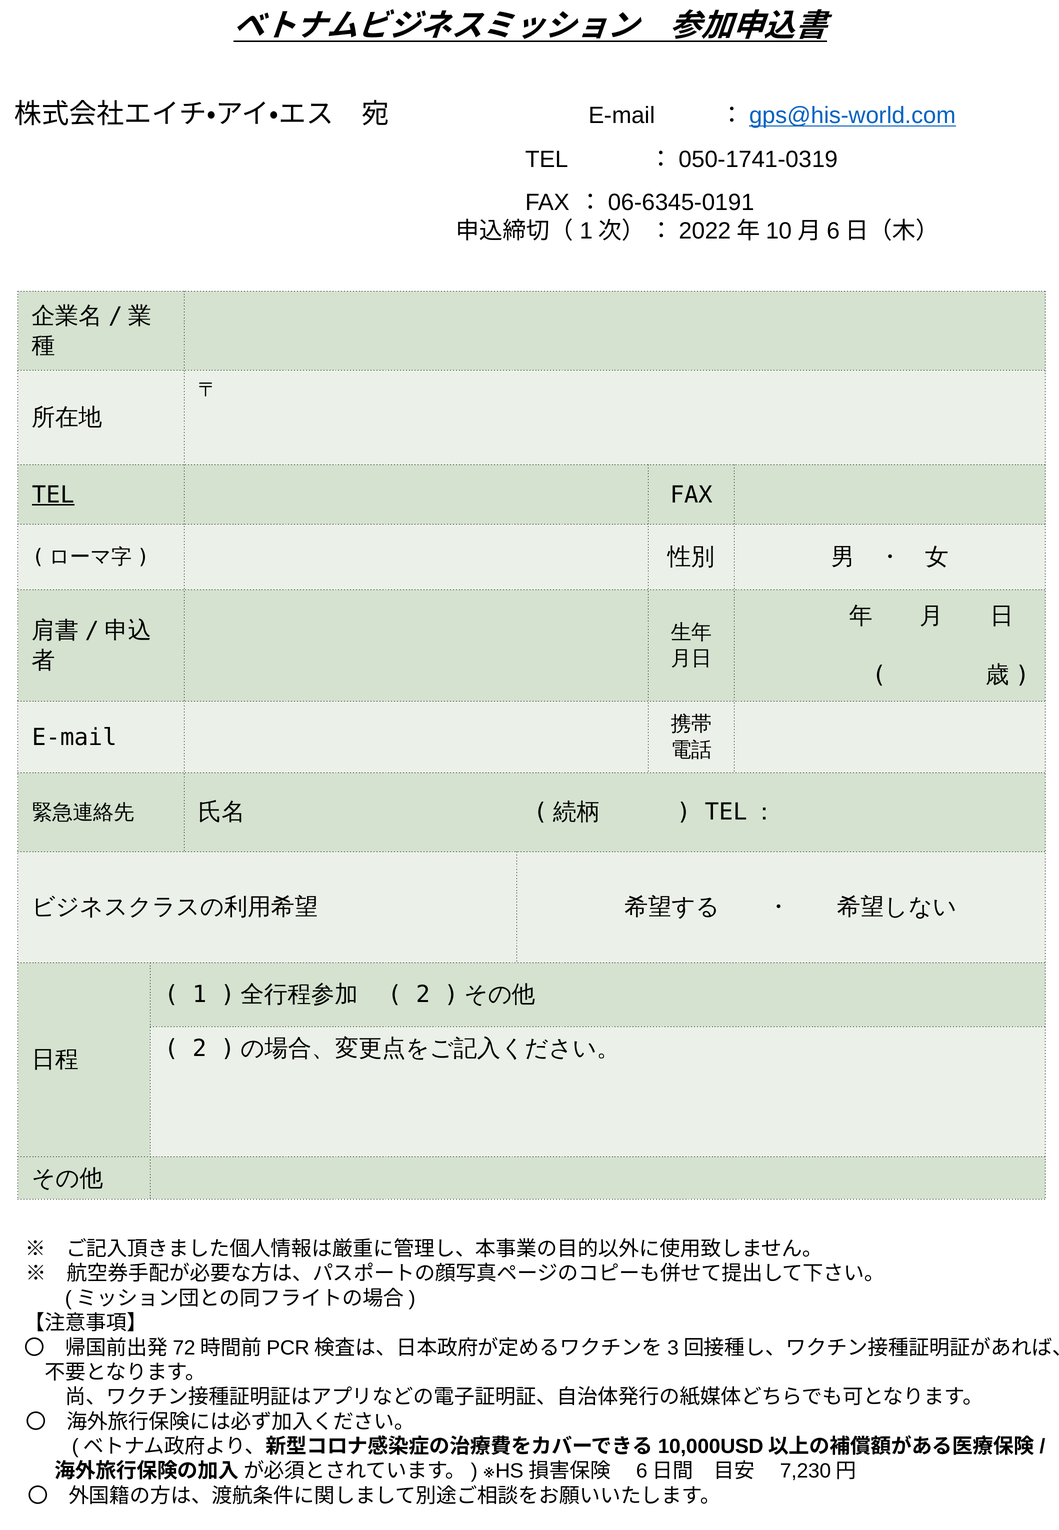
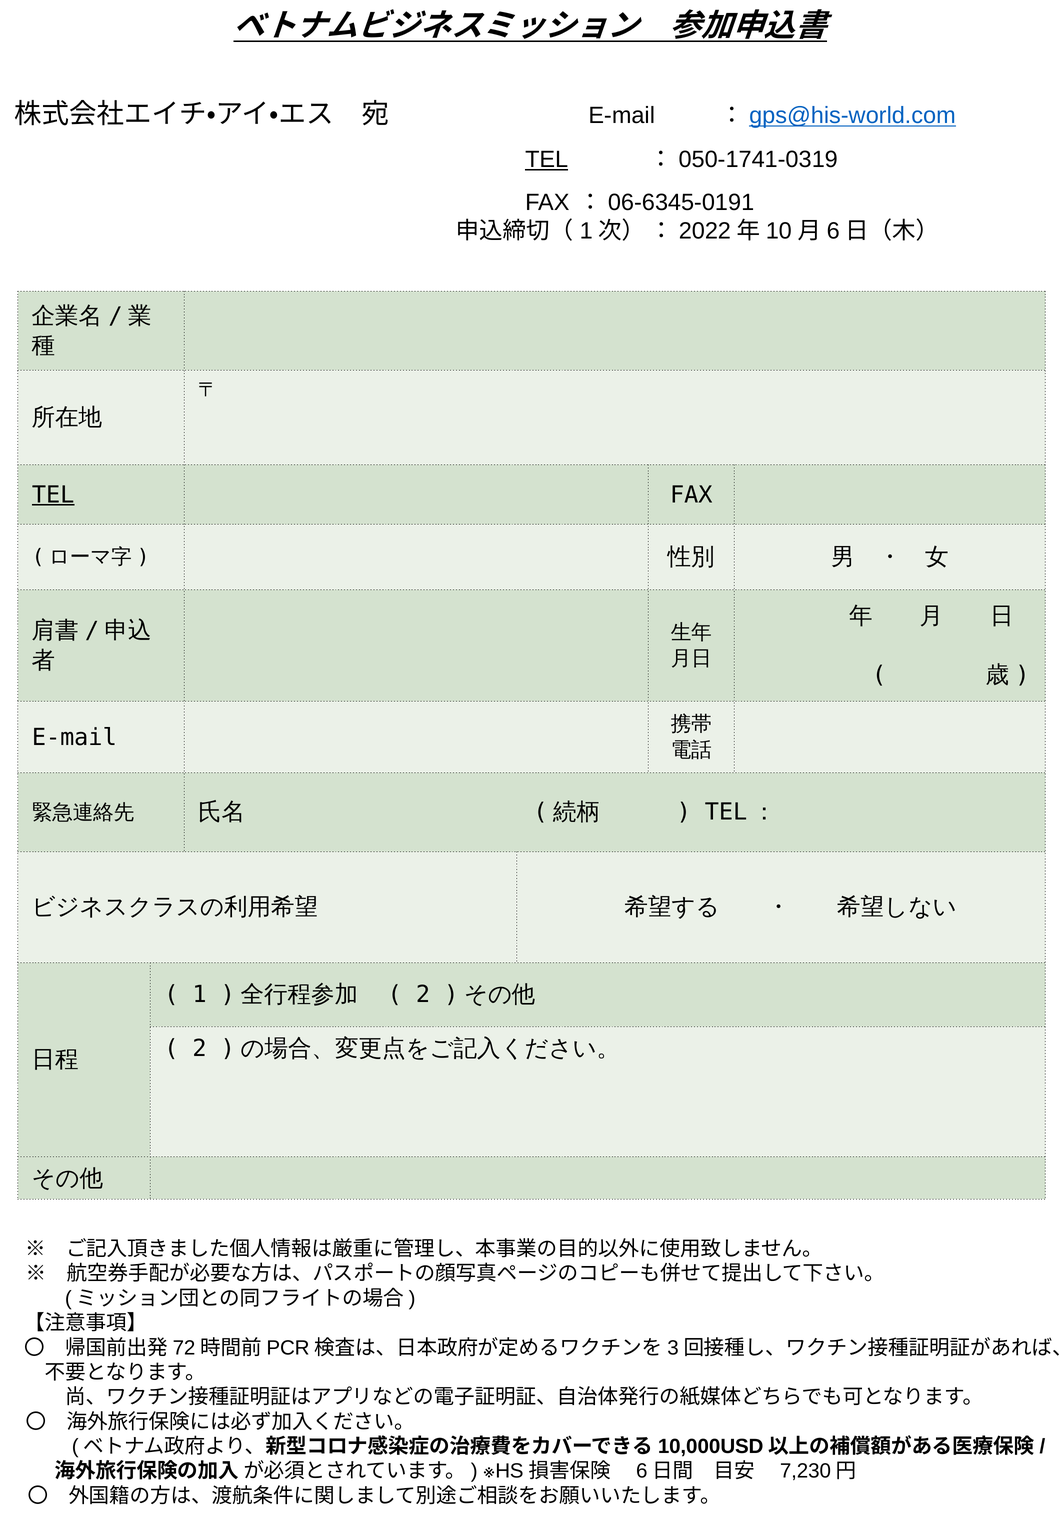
TEL underline: none -> present (547, 160)
